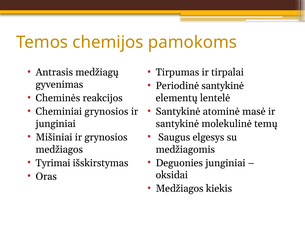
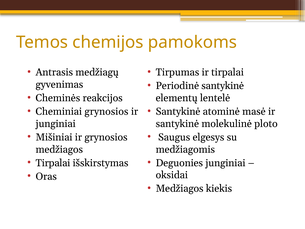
temų: temų -> ploto (266, 124)
Tyrimai: Tyrimai -> Tirpalai (53, 163)
